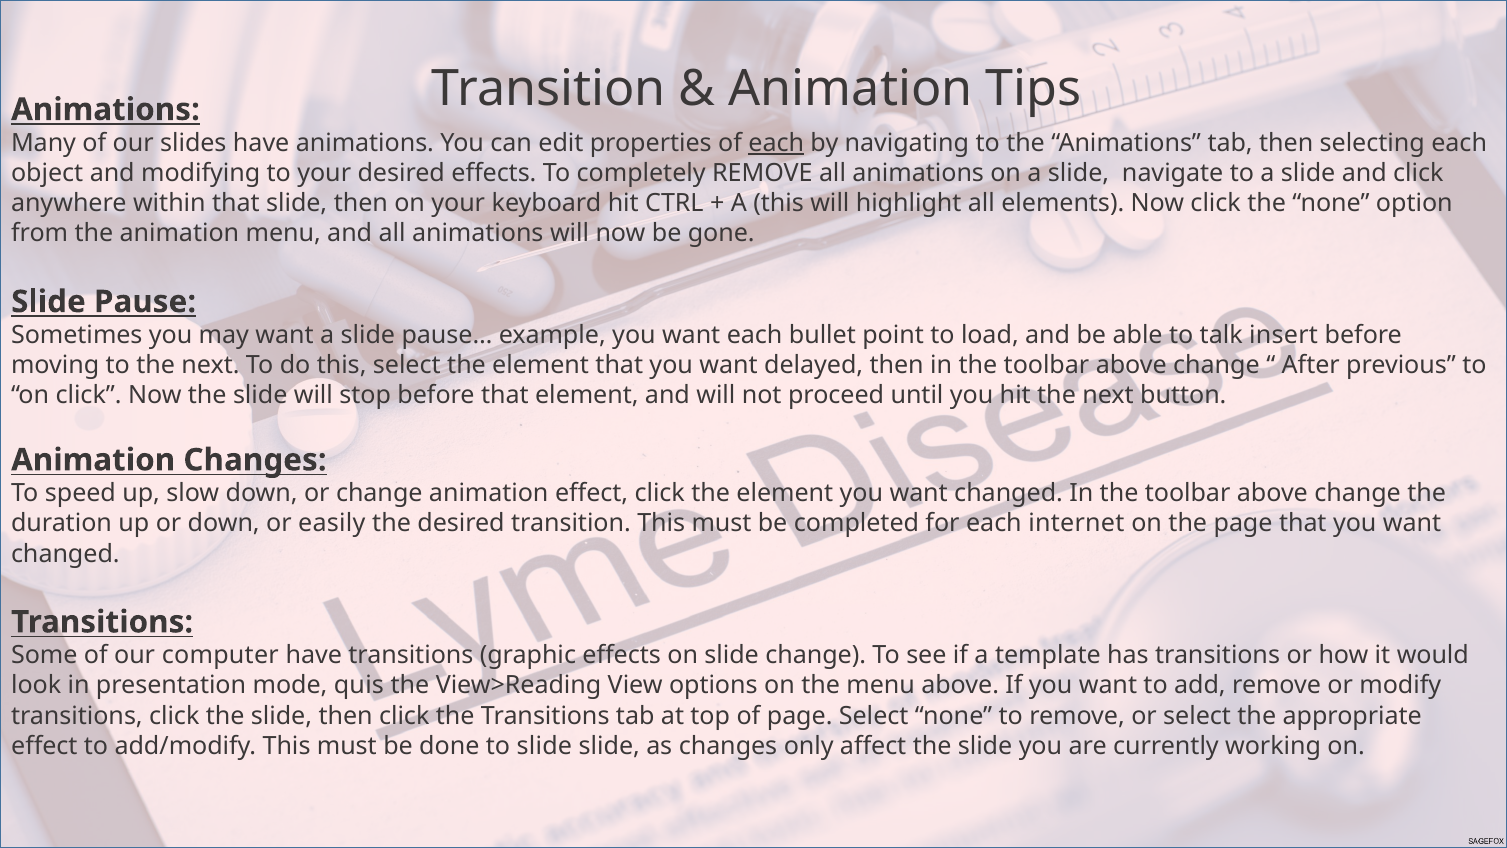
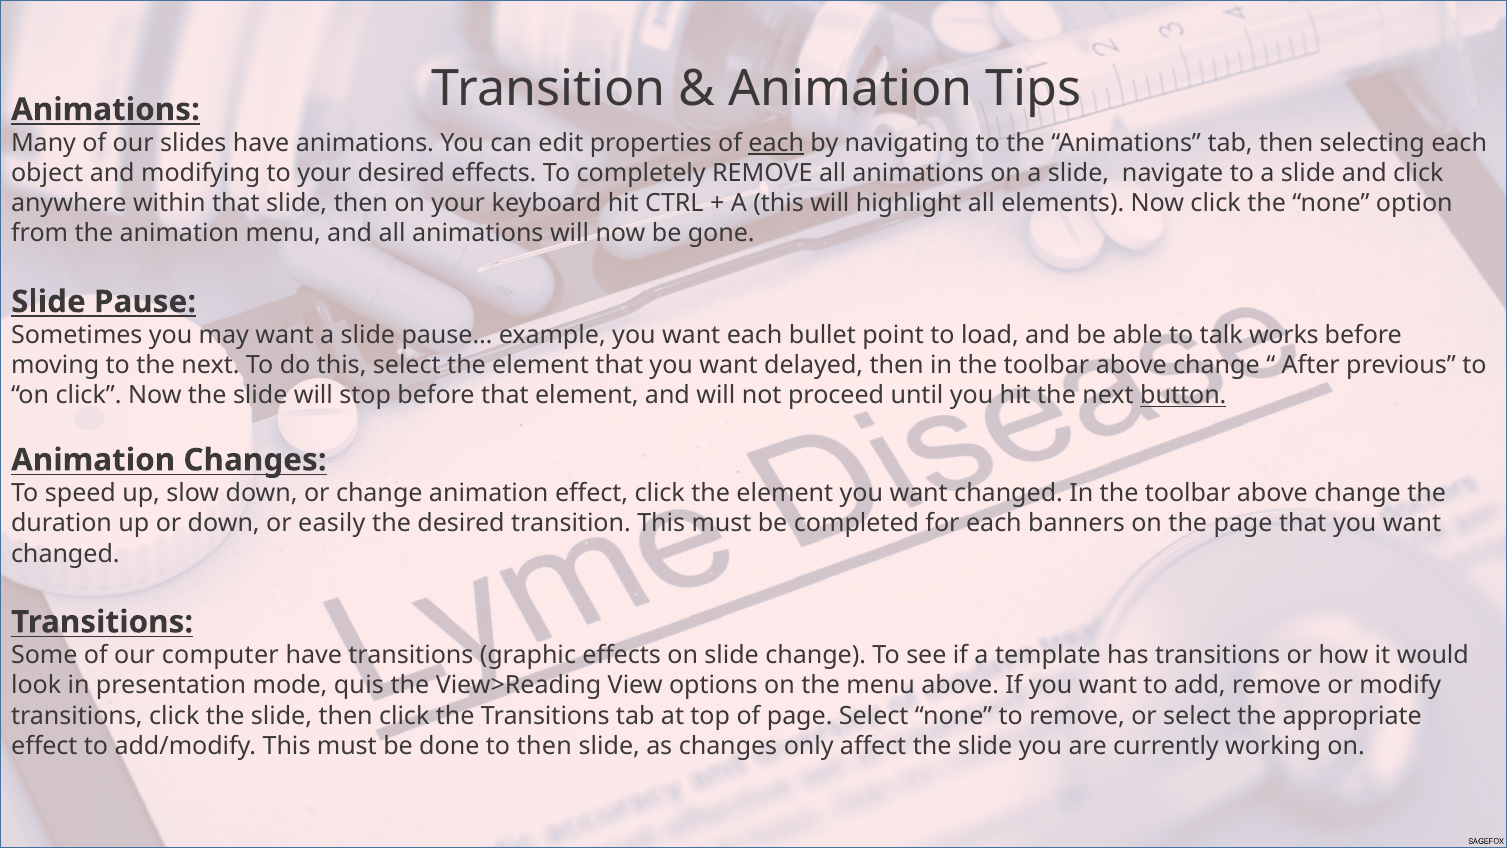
insert: insert -> works (1284, 335)
button underline: none -> present (1183, 395)
internet: internet -> banners (1077, 523)
to slide: slide -> then (544, 746)
